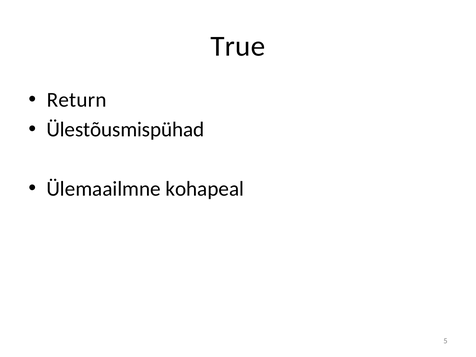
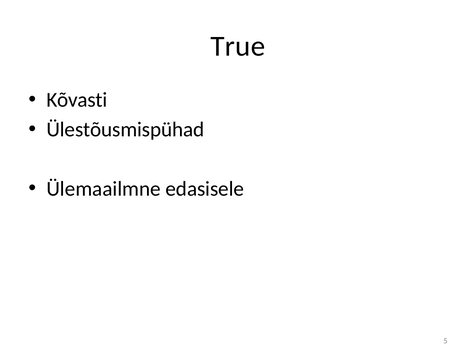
Return: Return -> Kõvasti (77, 100)
kohapeal: kohapeal -> edasisele (205, 189)
